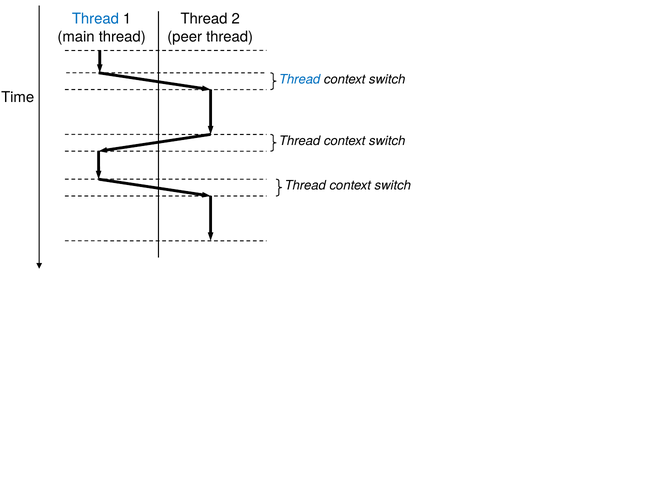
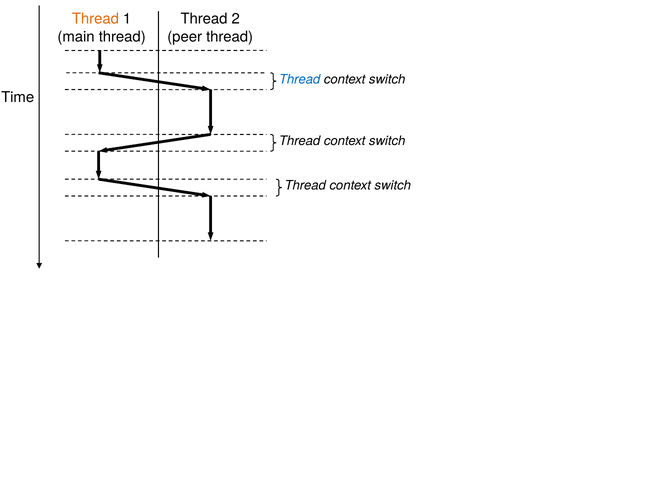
Thread colour: blue -> orange (95, 19)
